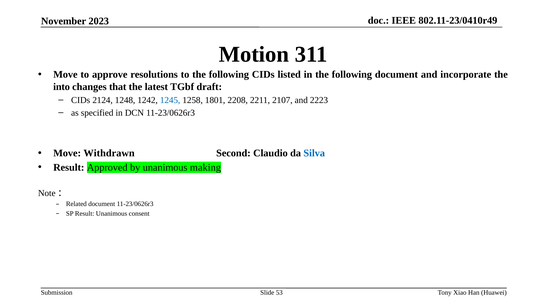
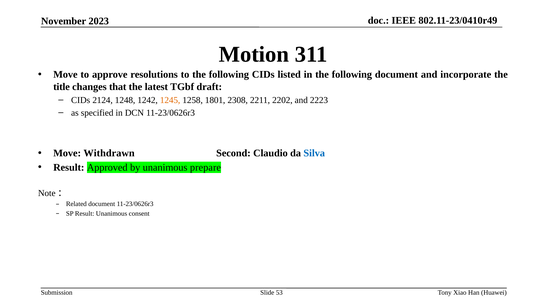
into: into -> title (62, 87)
1245 colour: blue -> orange (170, 100)
2208: 2208 -> 2308 (238, 100)
2107: 2107 -> 2202 (282, 100)
making: making -> prepare (205, 168)
